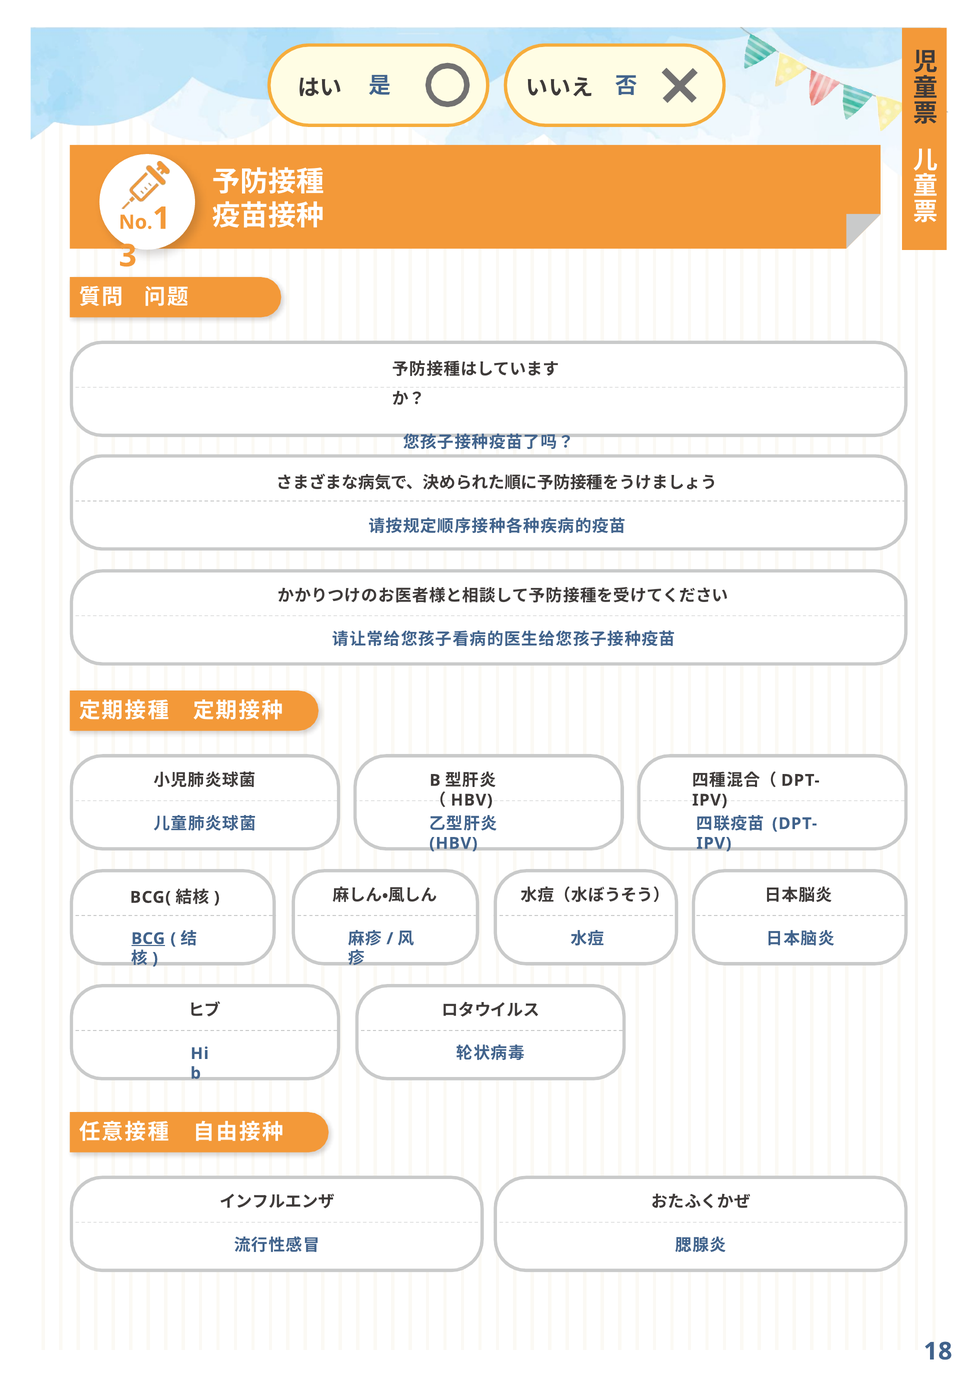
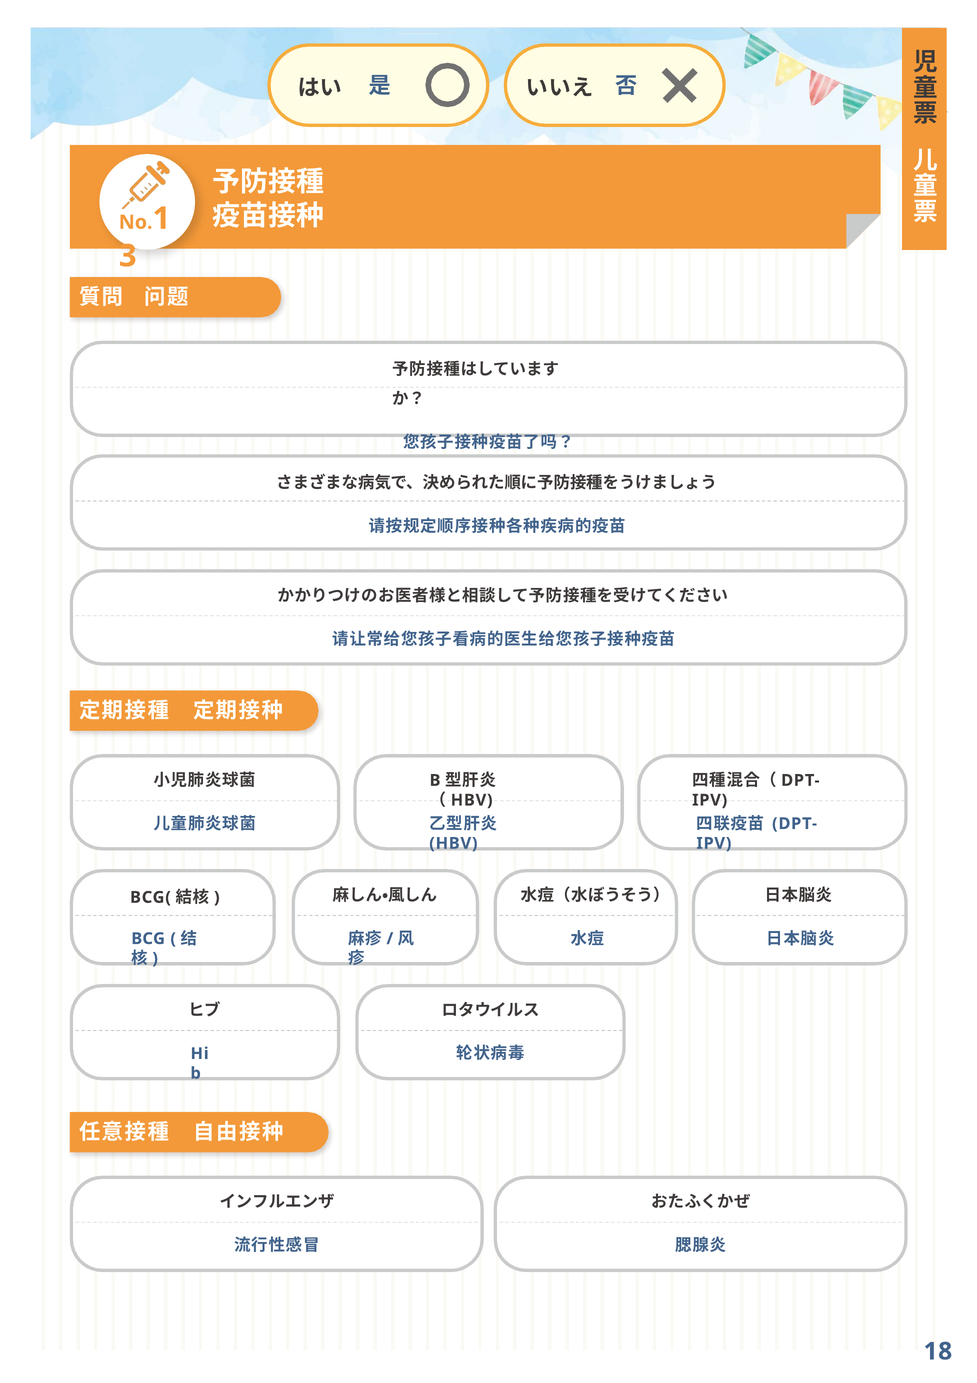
BCG underline: present -> none (148, 938)
